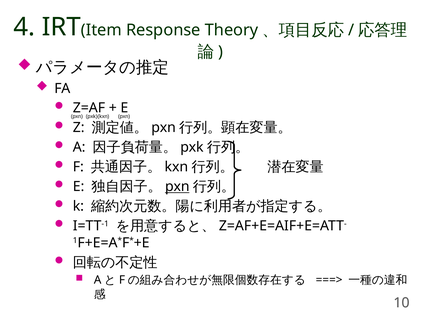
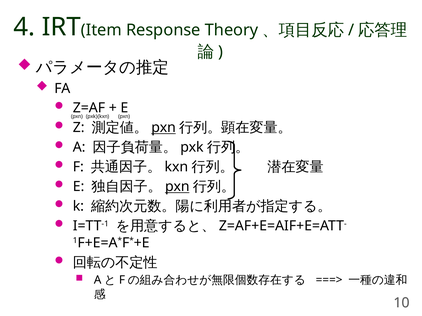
pxn underline: none -> present (164, 128)
